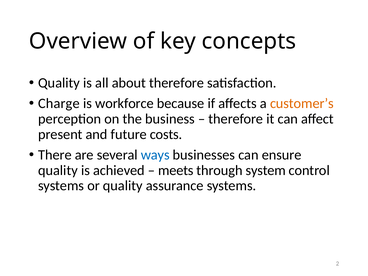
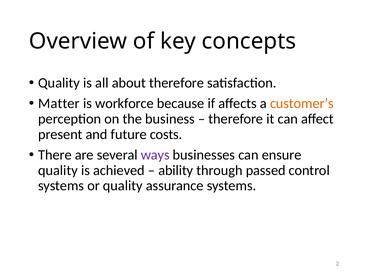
Charge: Charge -> Matter (59, 103)
ways colour: blue -> purple (155, 155)
meets: meets -> ability (176, 170)
system: system -> passed (266, 170)
